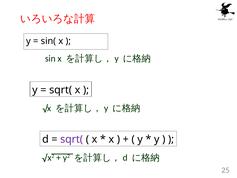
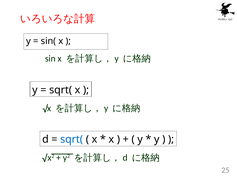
sqrt( colour: purple -> blue (72, 139)
